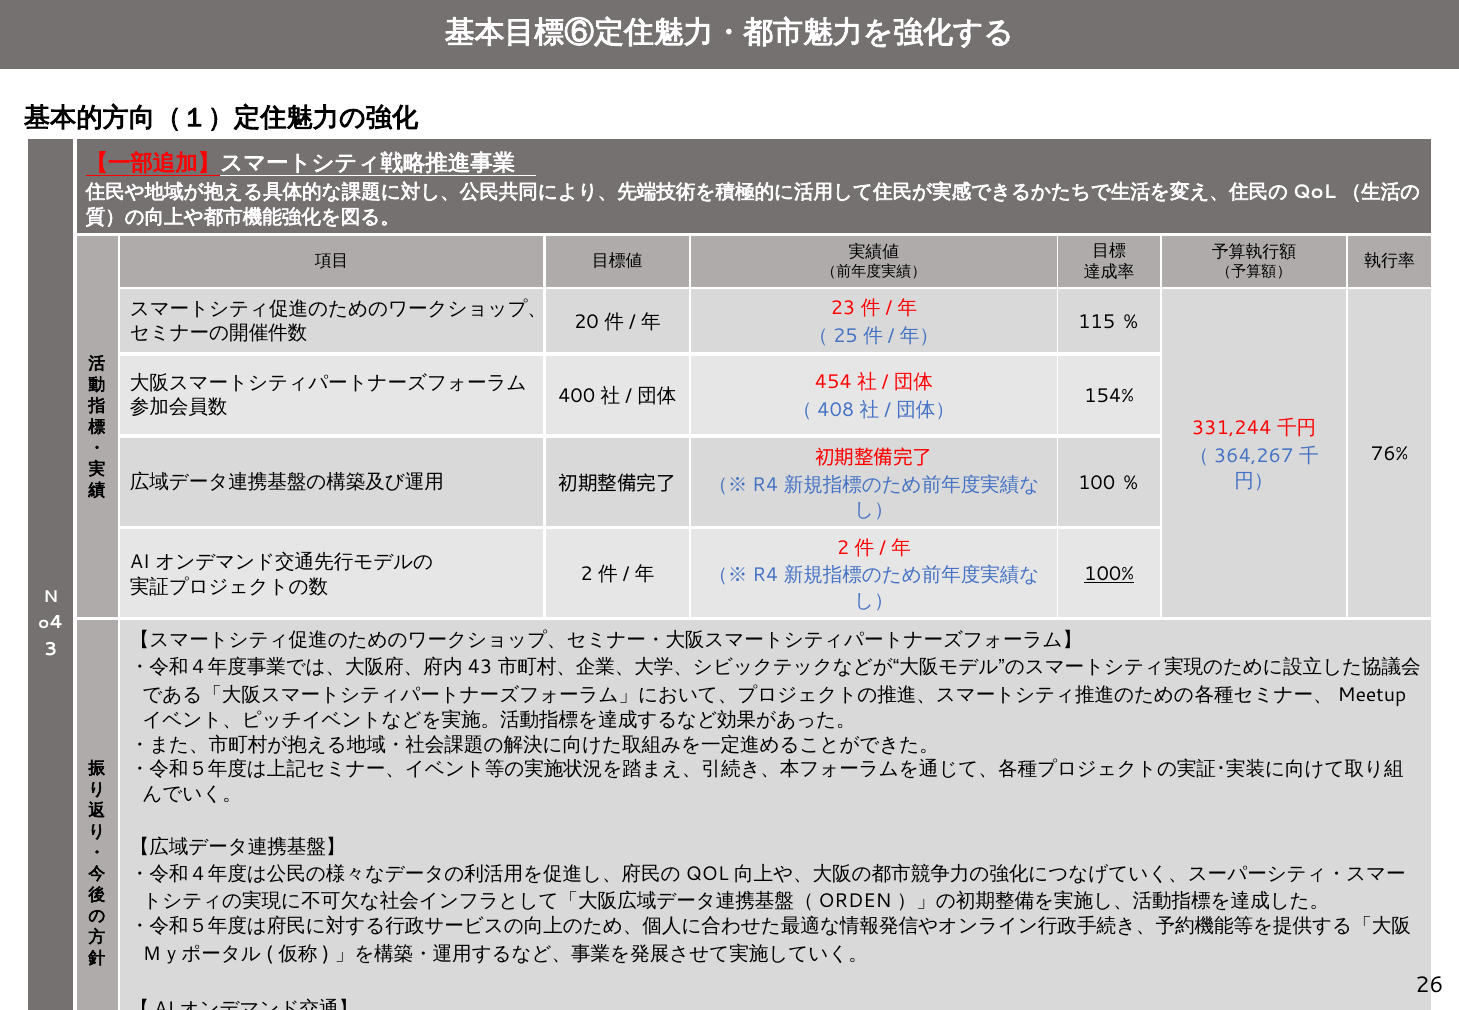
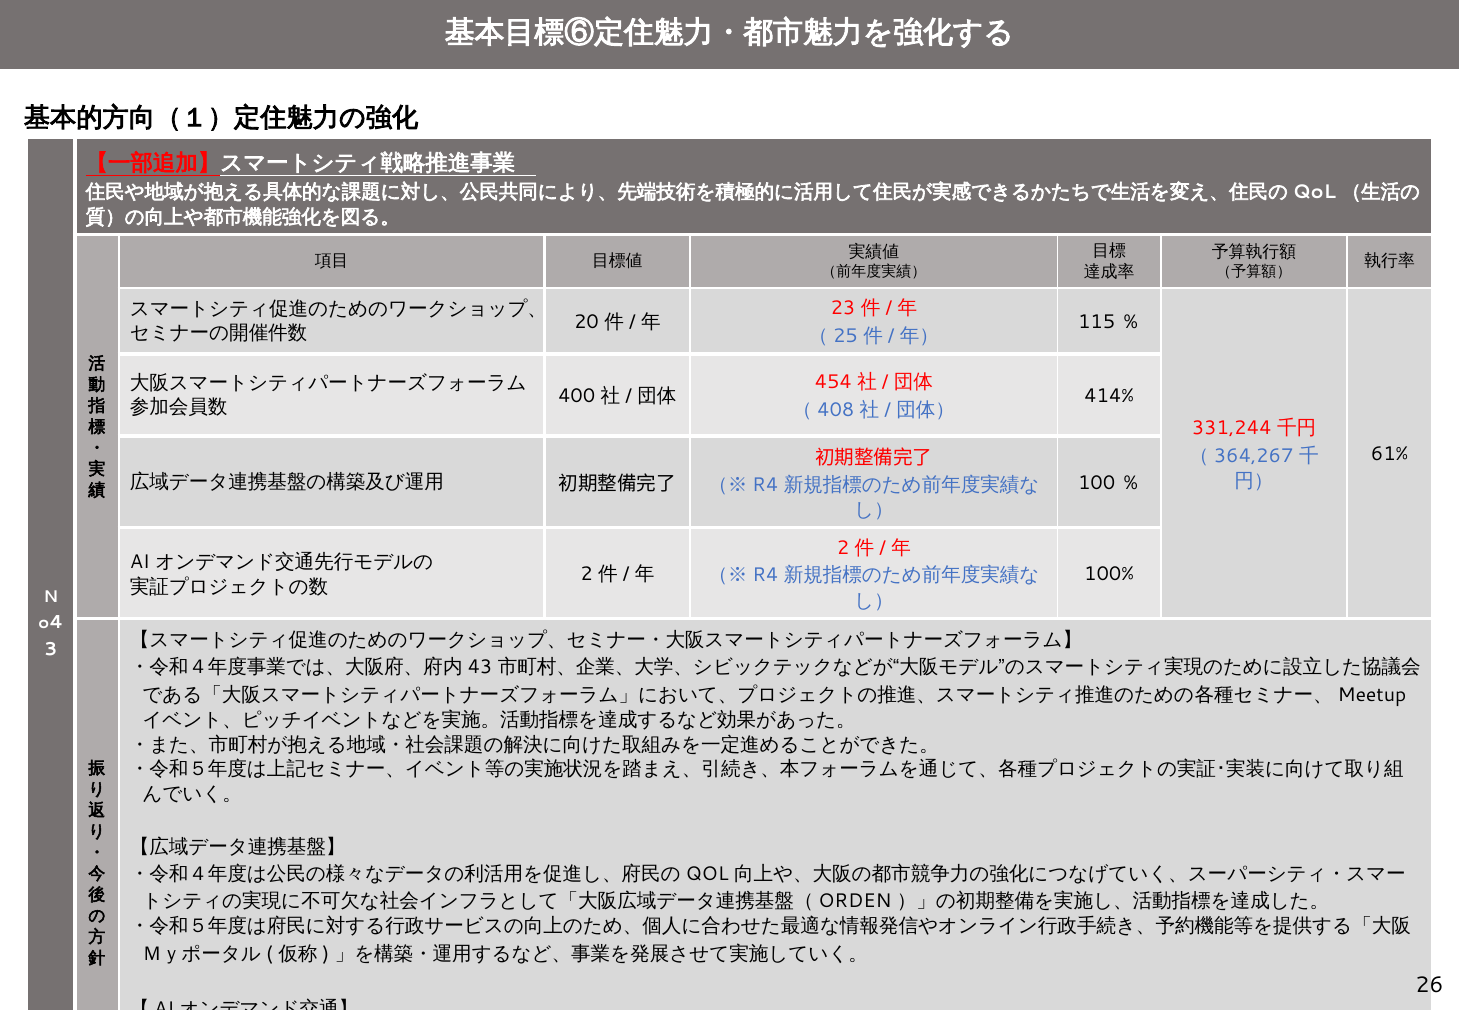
154%: 154% -> 414% (1109, 396)
76%: 76% -> 61% (1390, 454)
100% underline: present -> none (1109, 574)
